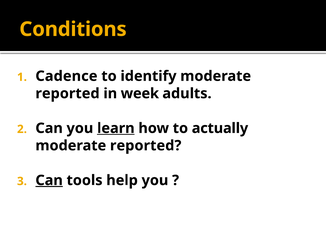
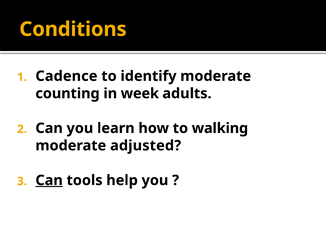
reported: reported -> counting (68, 94)
learn underline: present -> none (116, 128)
actually: actually -> walking (220, 128)
reported: reported -> adjusted (146, 146)
